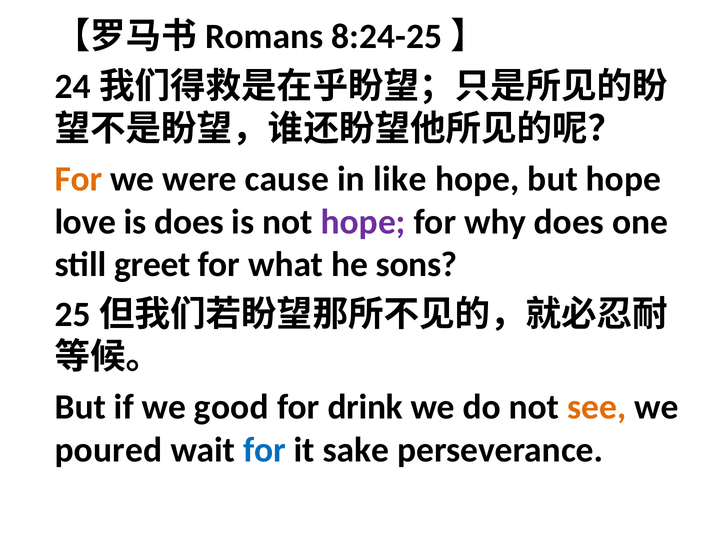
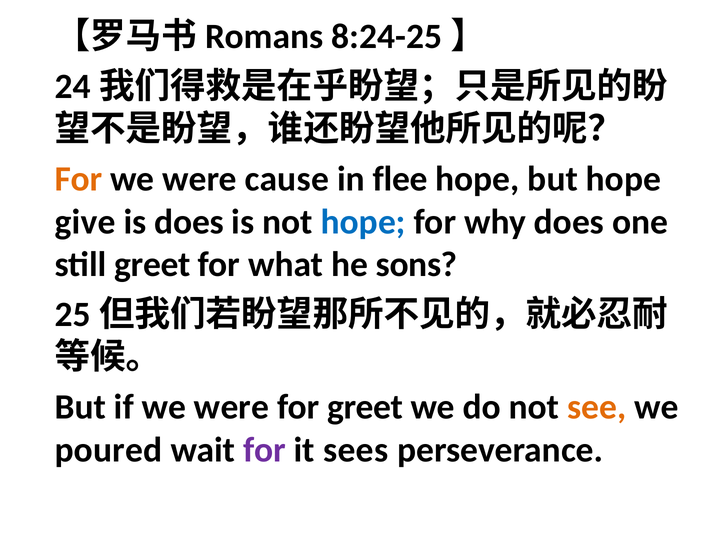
like: like -> flee (400, 179)
love: love -> give (85, 222)
hope colour: purple -> blue (363, 222)
if we good: good -> were (232, 407)
for drink: drink -> greet (365, 407)
for colour: blue -> purple (265, 450)
sake: sake -> sees (356, 450)
